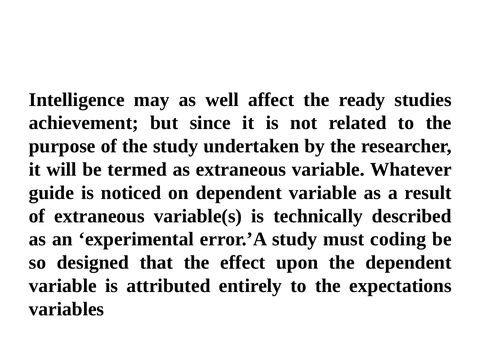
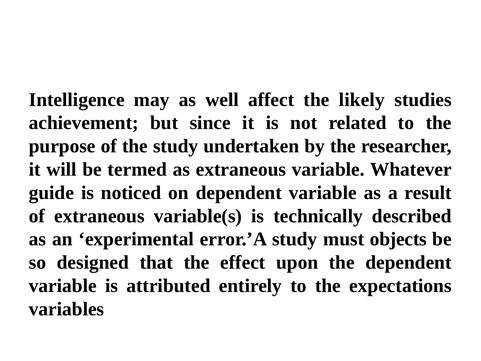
ready: ready -> likely (362, 100)
coding: coding -> objects (398, 239)
